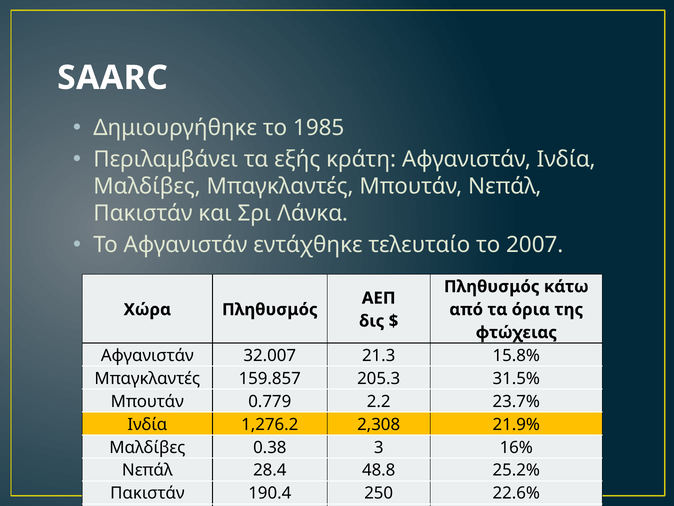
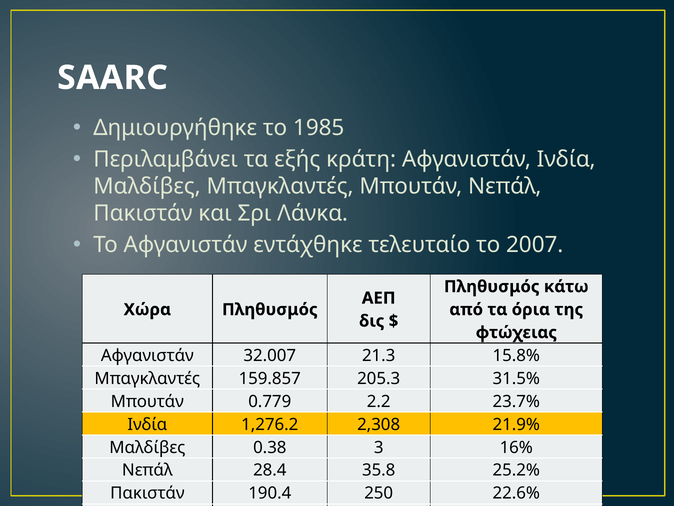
48.8: 48.8 -> 35.8 (379, 470)
